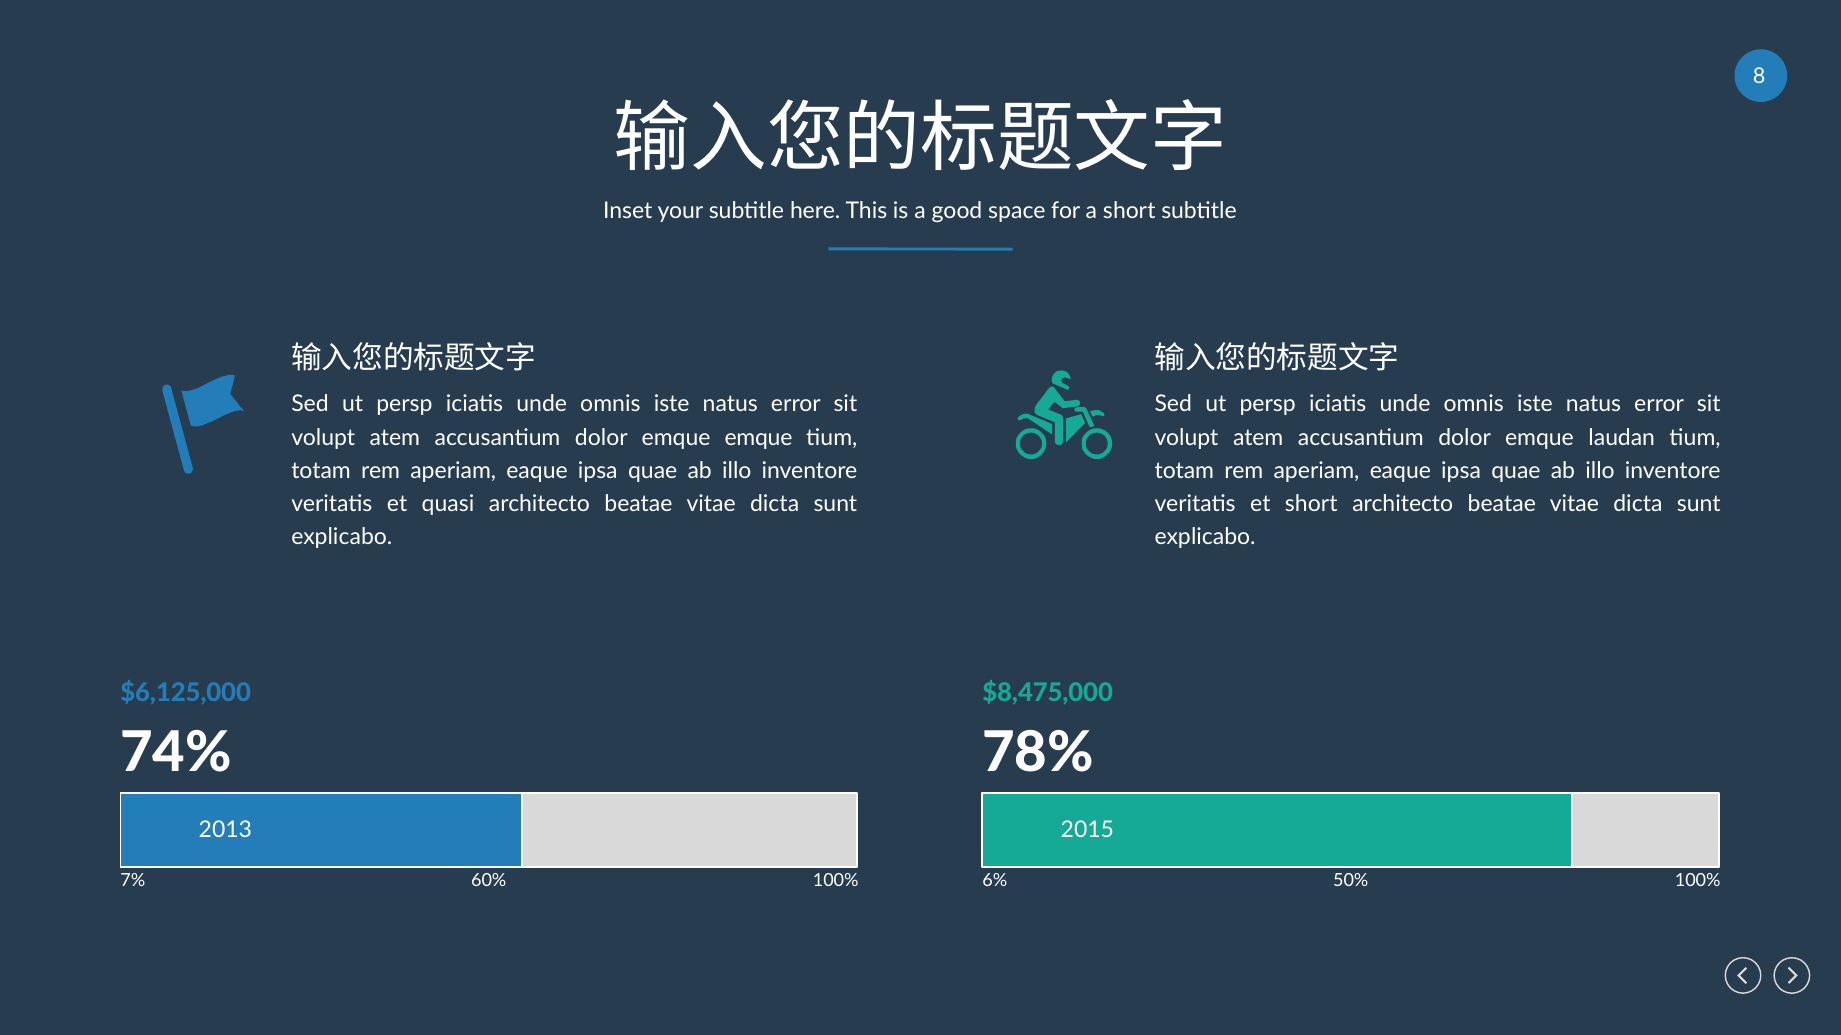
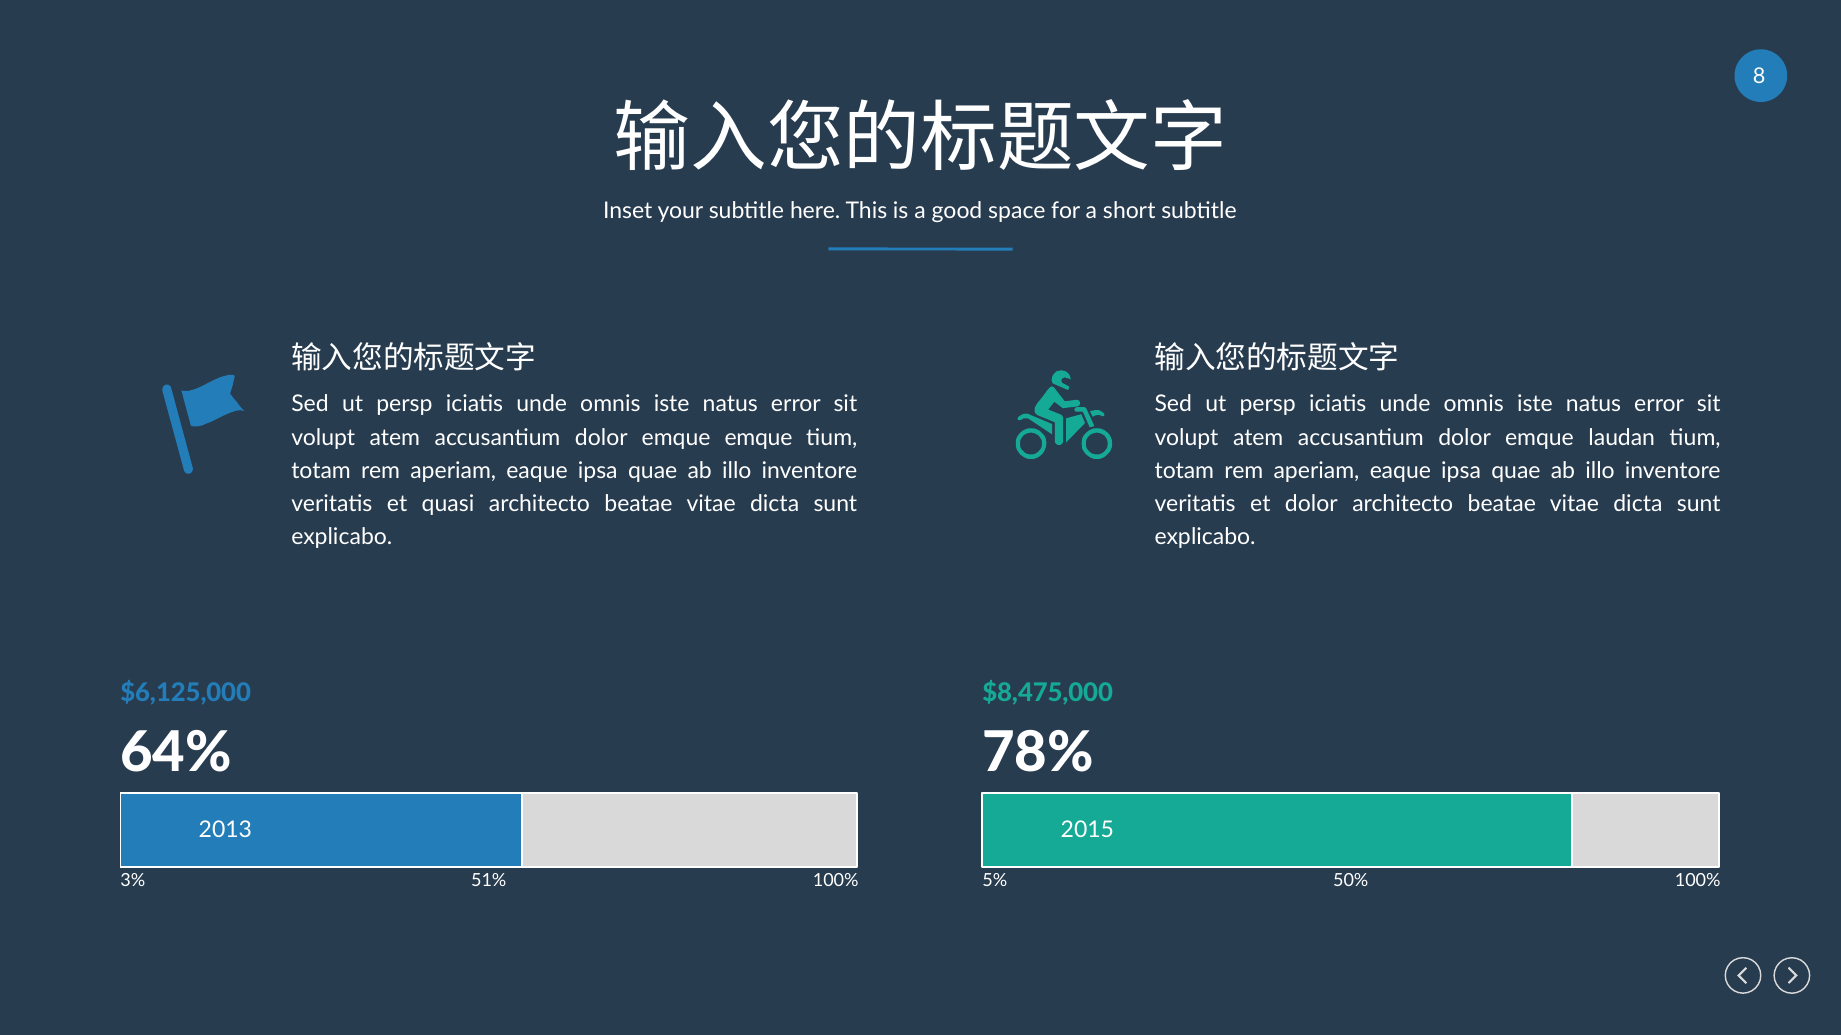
et short: short -> dolor (1311, 504)
74%: 74% -> 64% (176, 753)
7%: 7% -> 3% (133, 881)
60%: 60% -> 51% (489, 881)
6%: 6% -> 5% (995, 881)
